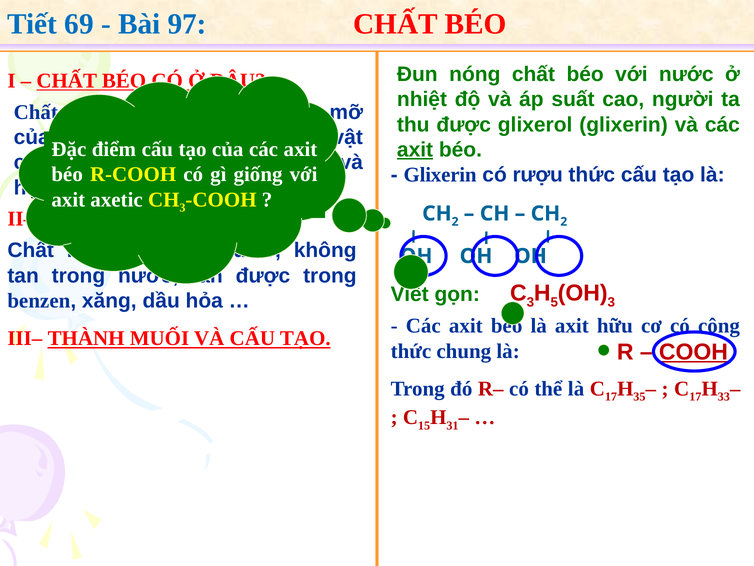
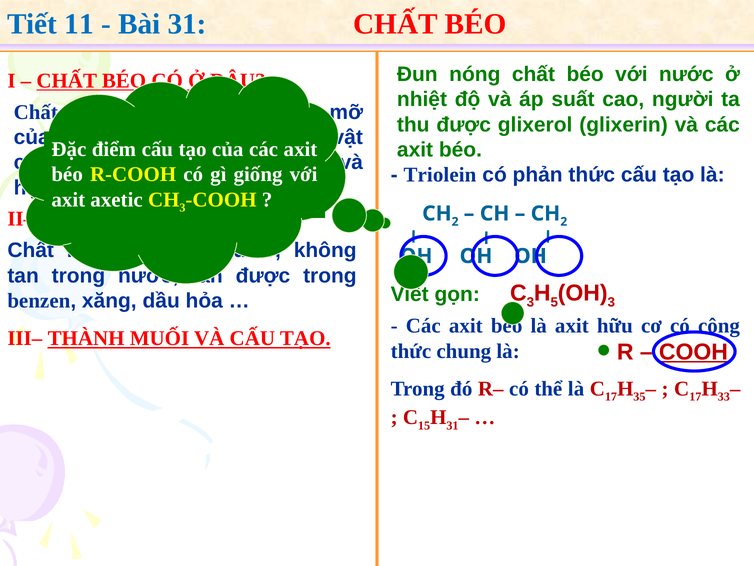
69: 69 -> 11 (79, 24)
Bài 97: 97 -> 31 (187, 24)
axit underline: present -> none (415, 150)
Glixerin: Glixerin -> Triolein (440, 175)
có rượu: rượu -> phản (538, 175)
